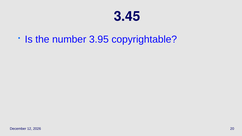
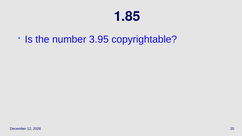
3.45: 3.45 -> 1.85 (127, 16)
